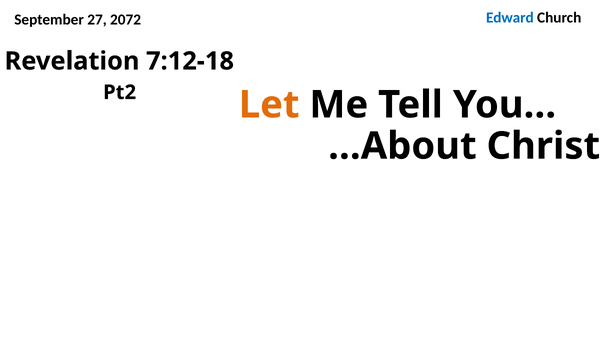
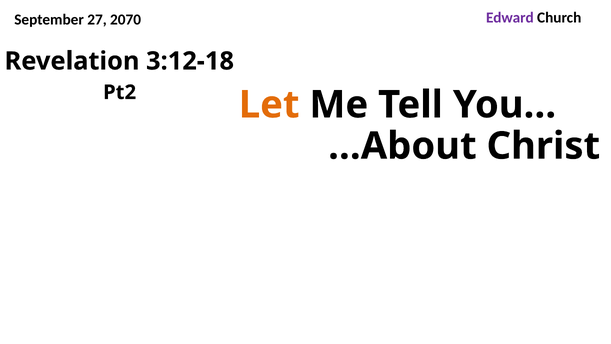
Edward colour: blue -> purple (510, 18)
2072: 2072 -> 2070 (126, 20)
7:12-18: 7:12-18 -> 3:12-18 (190, 61)
